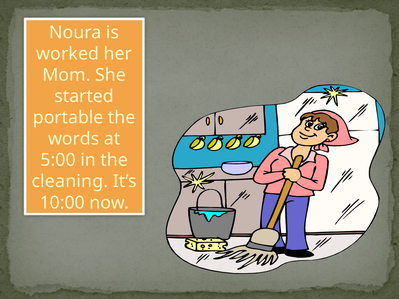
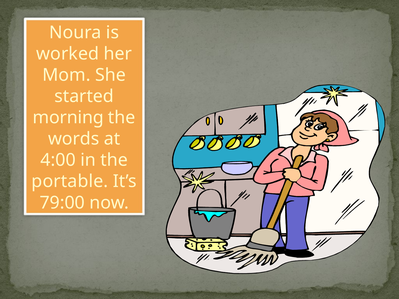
portable: portable -> morning (68, 118)
5:00: 5:00 -> 4:00 (58, 160)
cleaning: cleaning -> portable (70, 182)
10:00: 10:00 -> 79:00 (62, 203)
